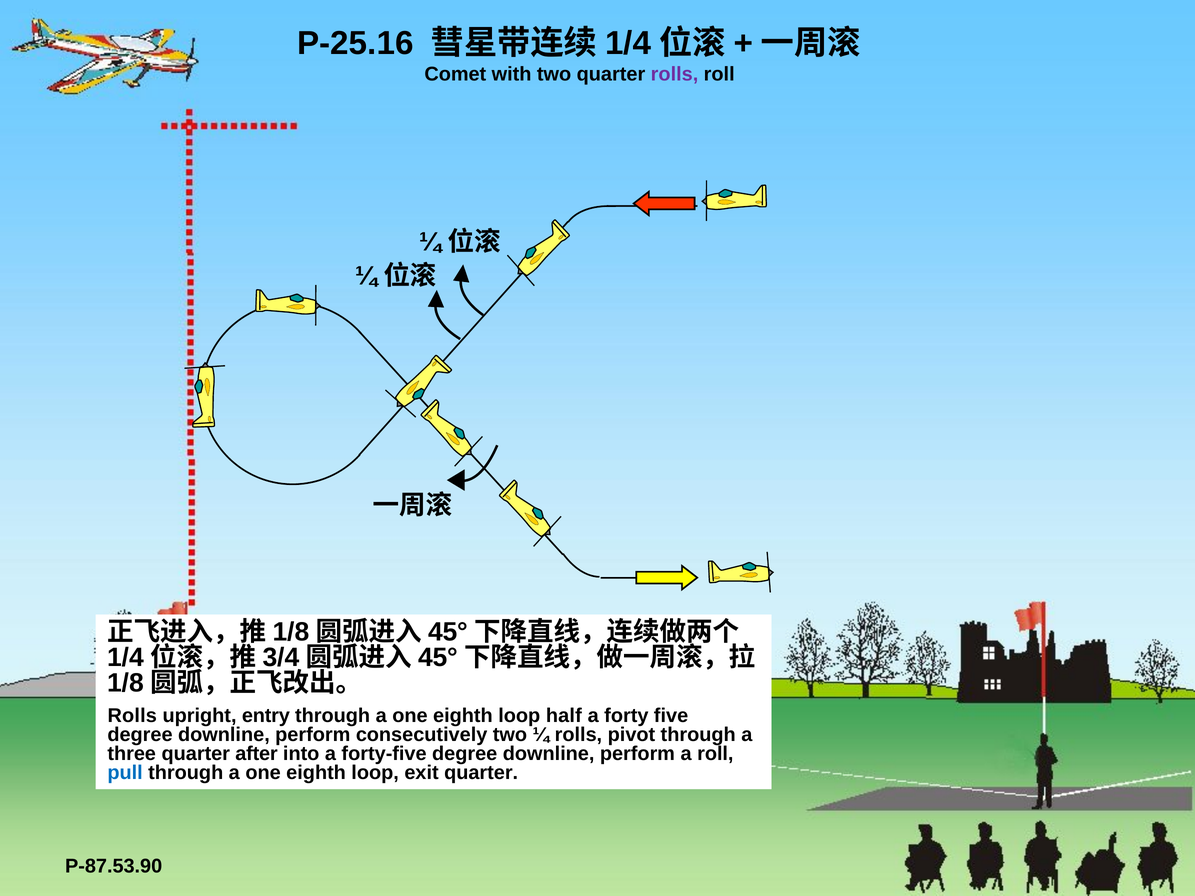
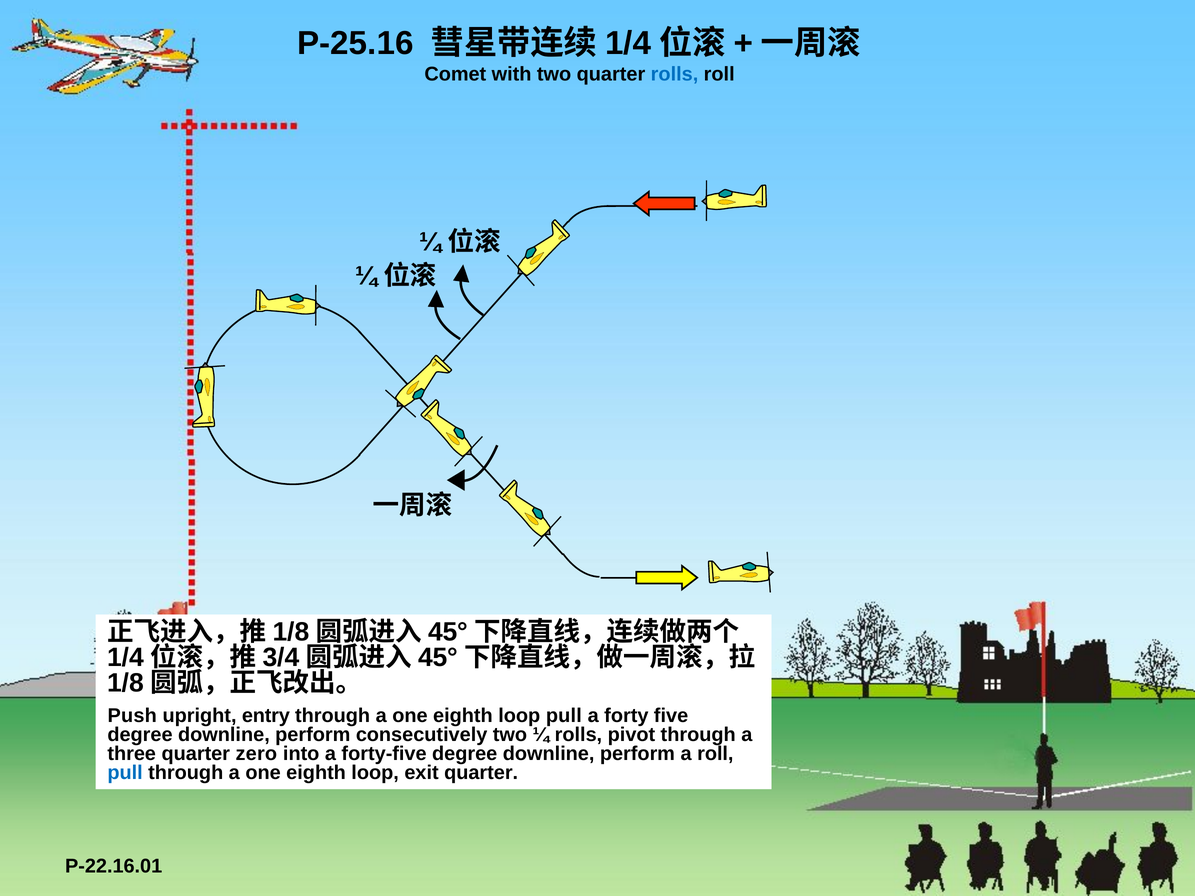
rolls colour: purple -> blue (675, 74)
Rolls: Rolls -> Push (132, 716)
loop half: half -> pull (564, 716)
after: after -> zero (256, 754)
P-87.53.90: P-87.53.90 -> P-22.16.01 (114, 866)
